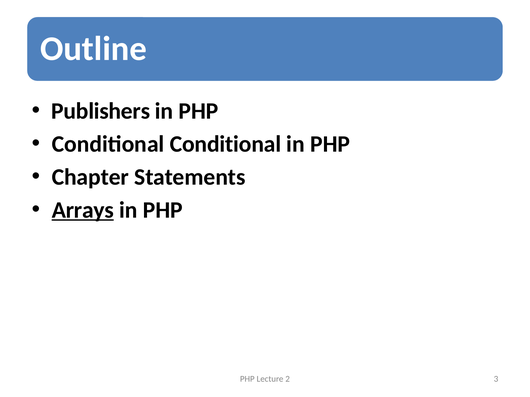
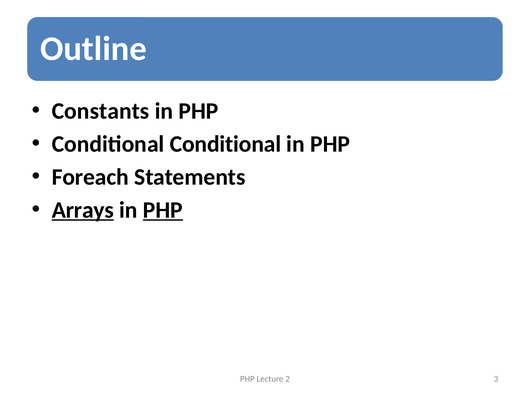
Publishers: Publishers -> Constants (101, 111)
Chapter: Chapter -> Foreach (90, 177)
PHP underline: none -> present (163, 210)
